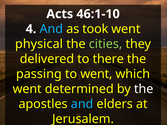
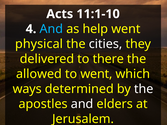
46:1-10: 46:1-10 -> 11:1-10 (98, 14)
took: took -> help (95, 29)
cities colour: light green -> white (106, 44)
passing: passing -> allowed (39, 74)
went: went -> ways (27, 89)
and colour: light blue -> white (82, 104)
